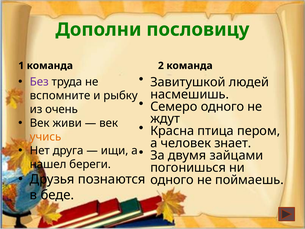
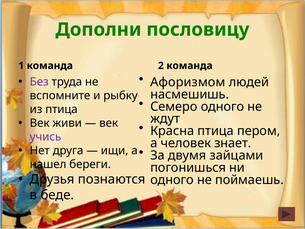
Завитушкой: Завитушкой -> Афоризмом (188, 82)
из очень: очень -> птица (61, 109)
учись colour: orange -> purple (45, 137)
